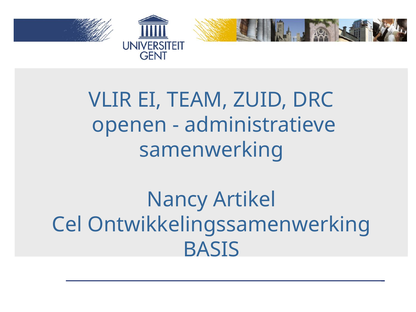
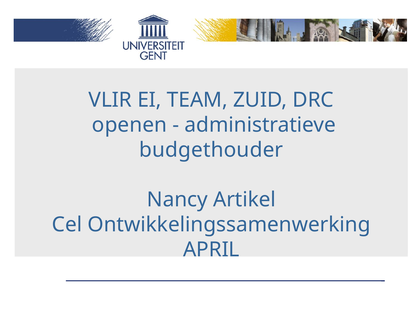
samenwerking: samenwerking -> budgethouder (211, 150)
BASIS: BASIS -> APRIL (211, 250)
